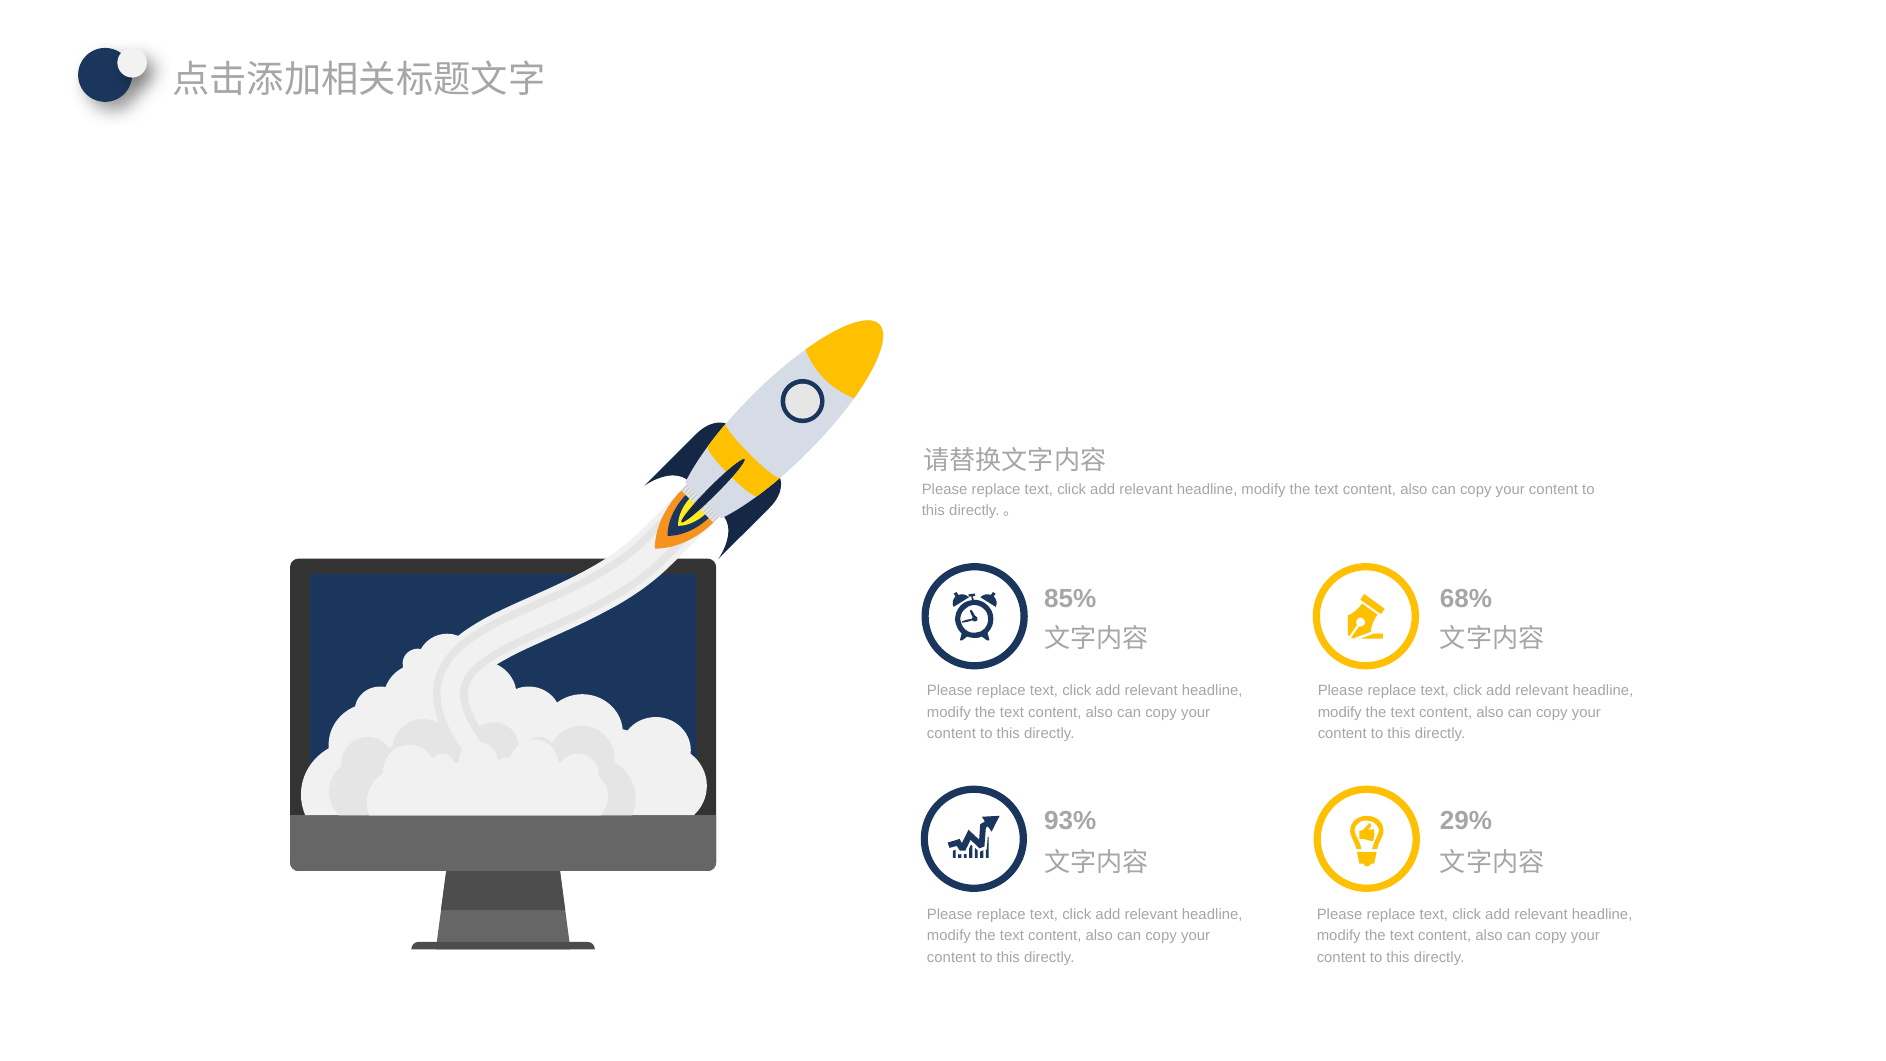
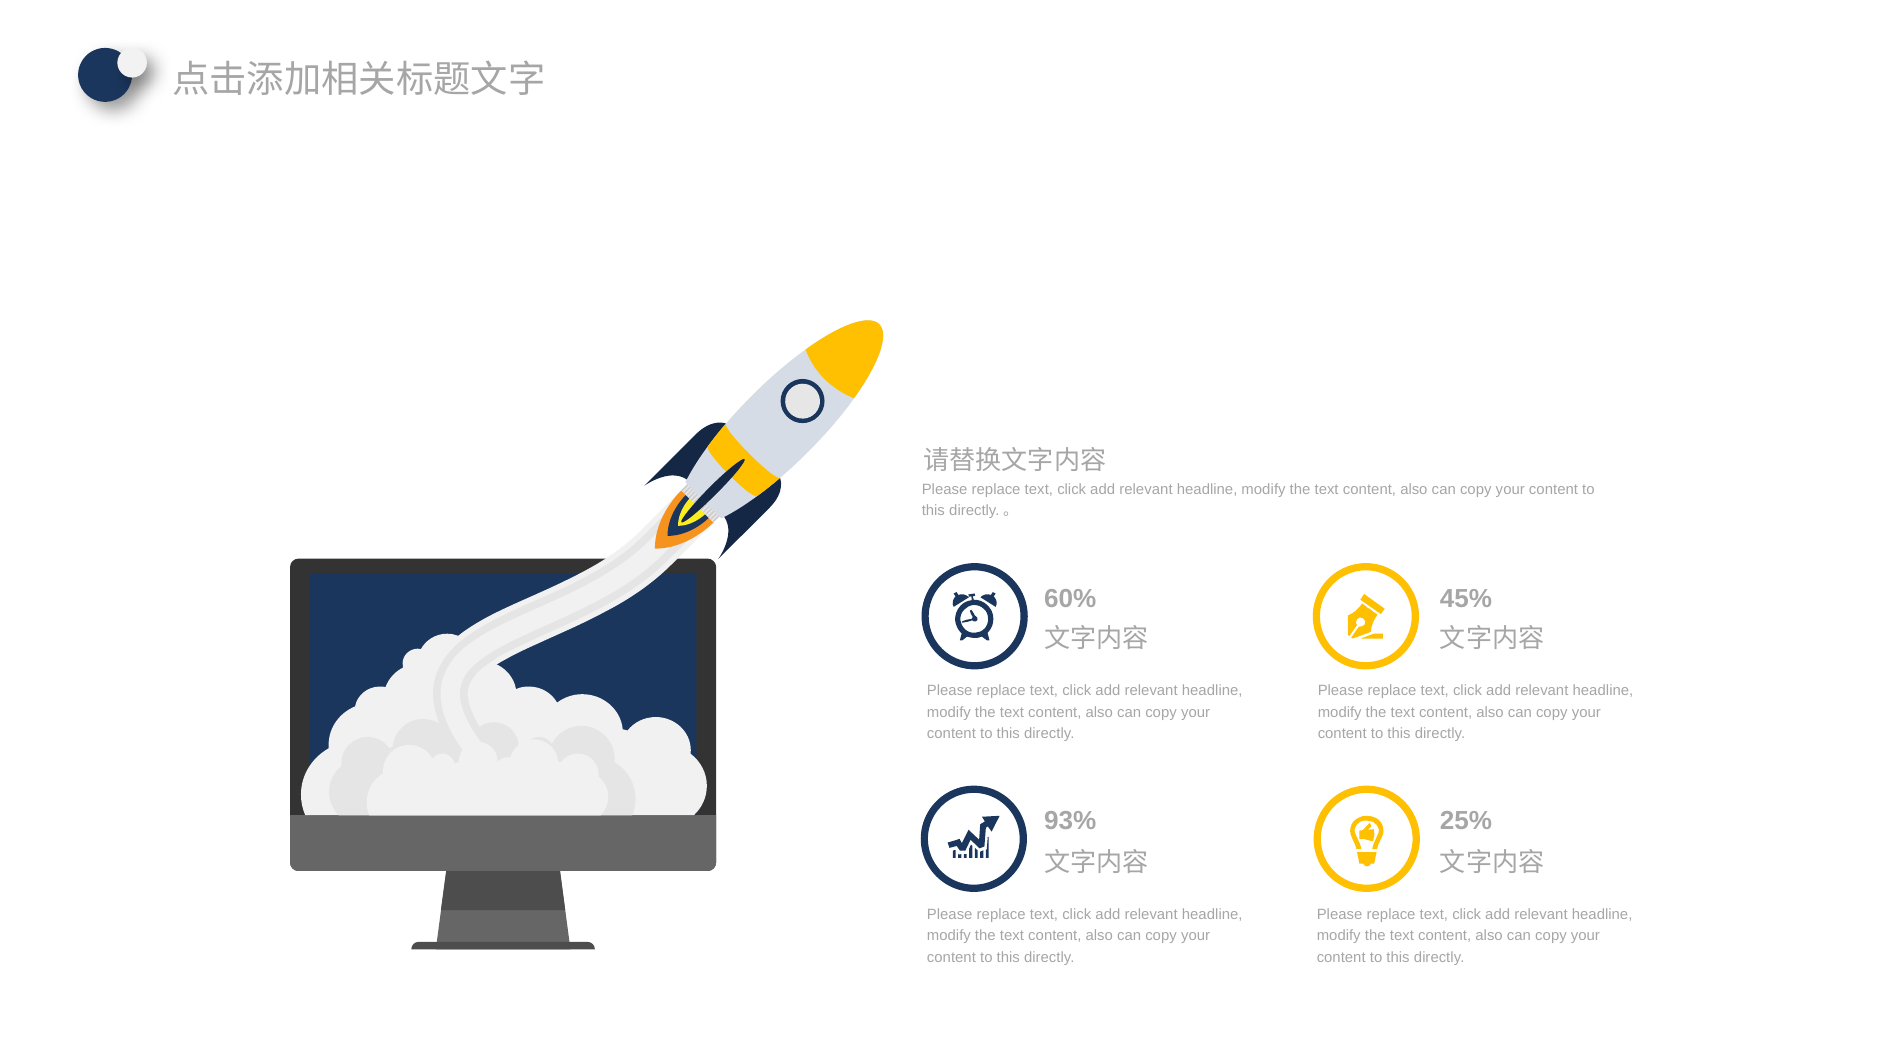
85%: 85% -> 60% (1070, 599)
68%: 68% -> 45% (1466, 599)
29%: 29% -> 25% (1466, 820)
